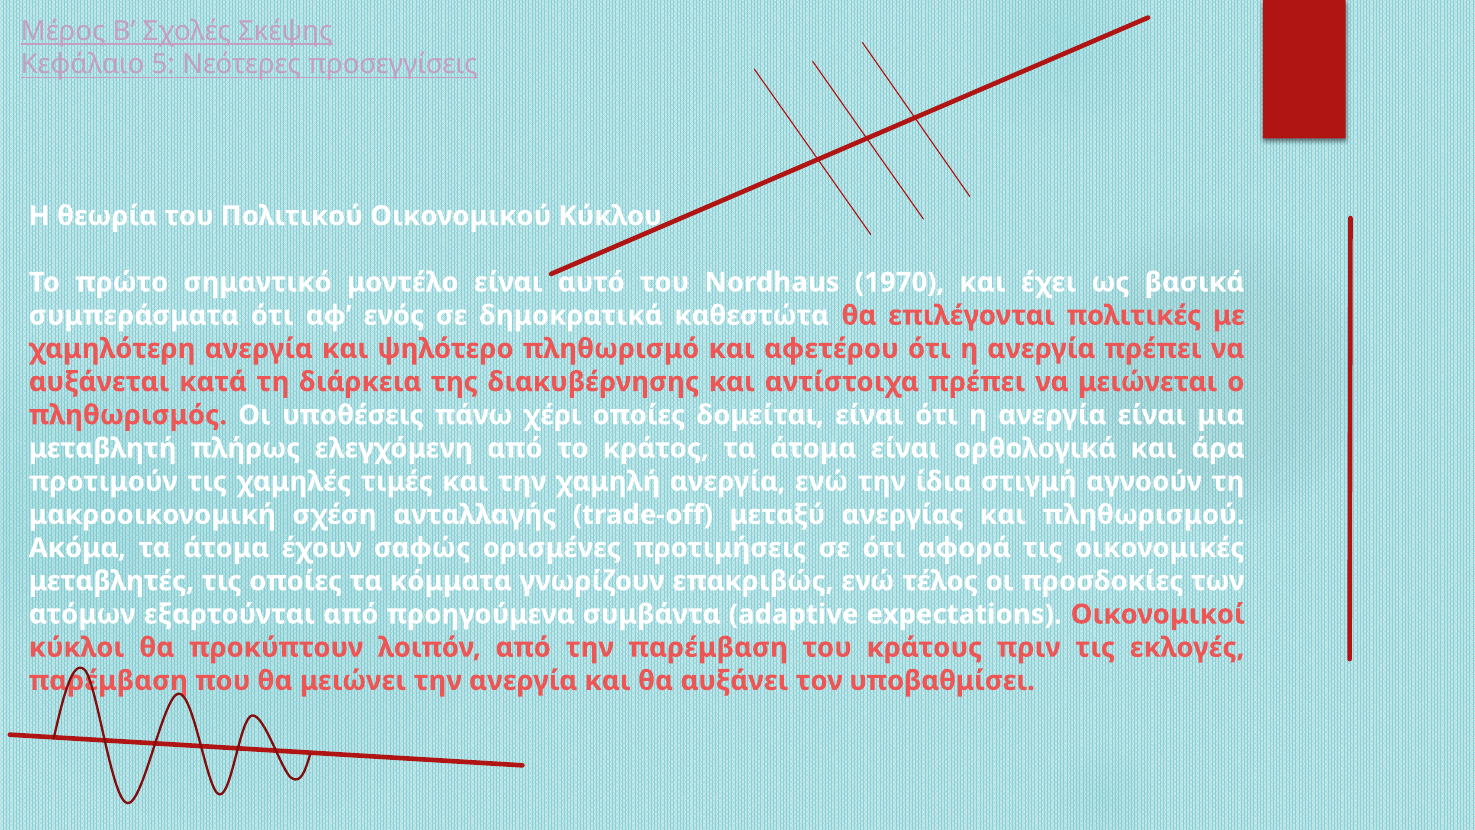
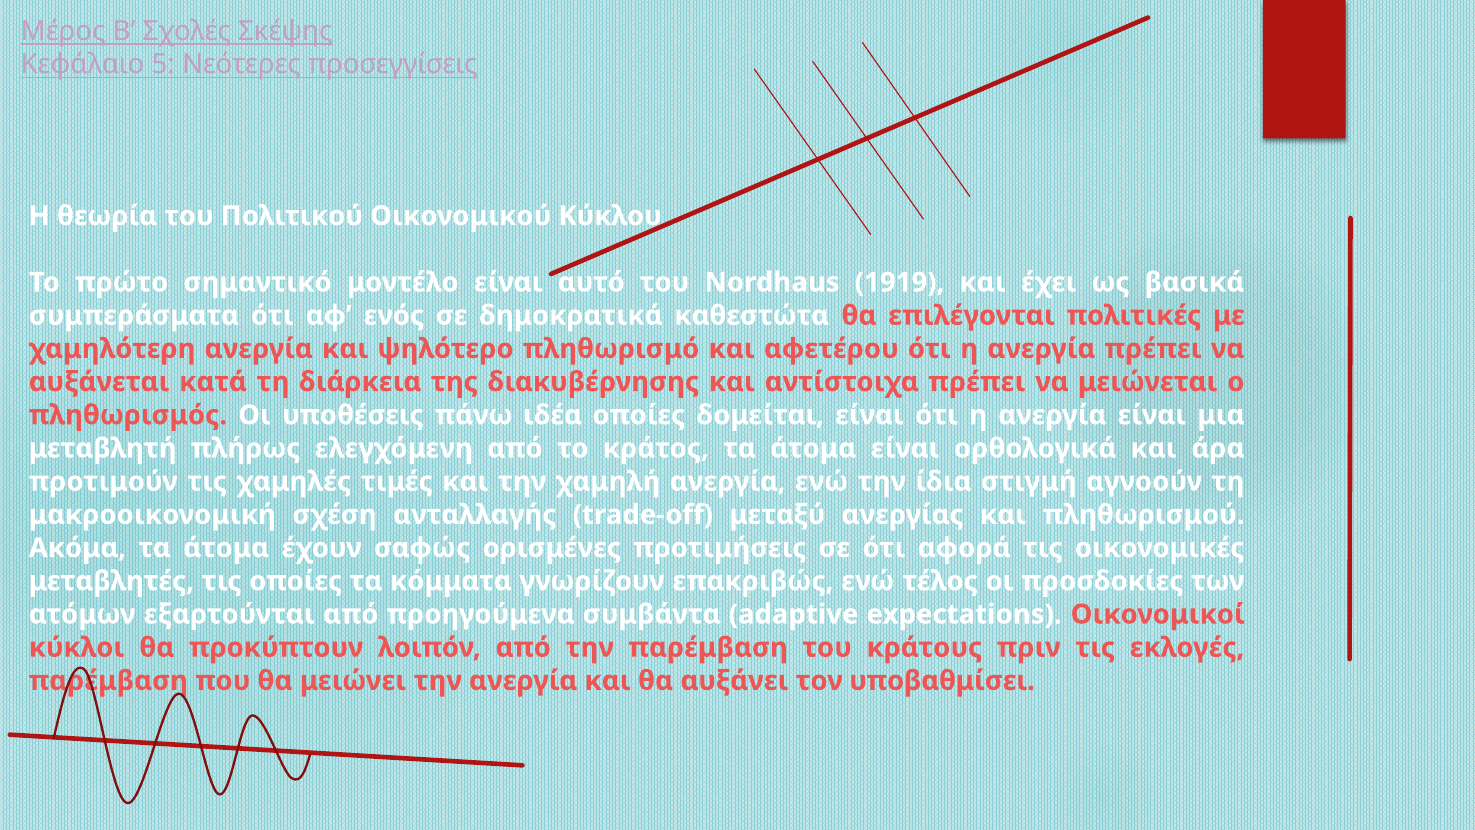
1970: 1970 -> 1919 (900, 282)
χέρι: χέρι -> ιδέα (552, 415)
